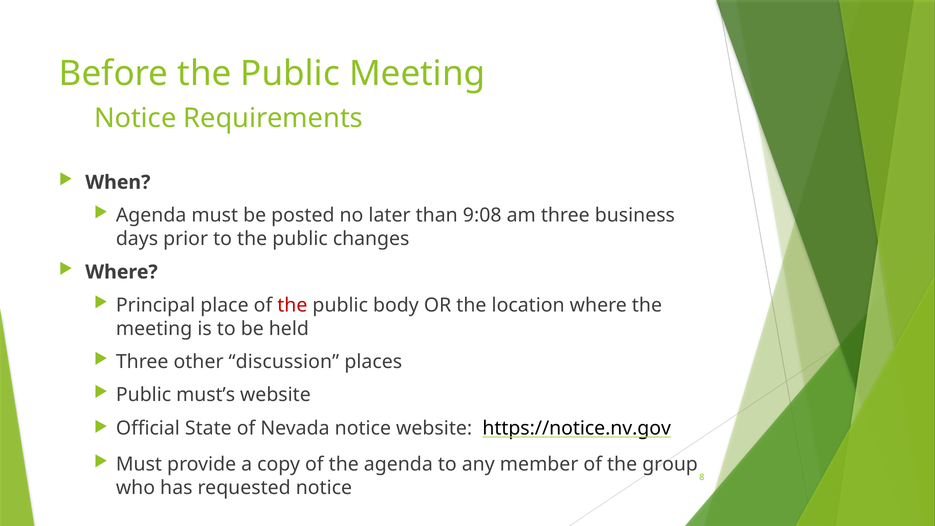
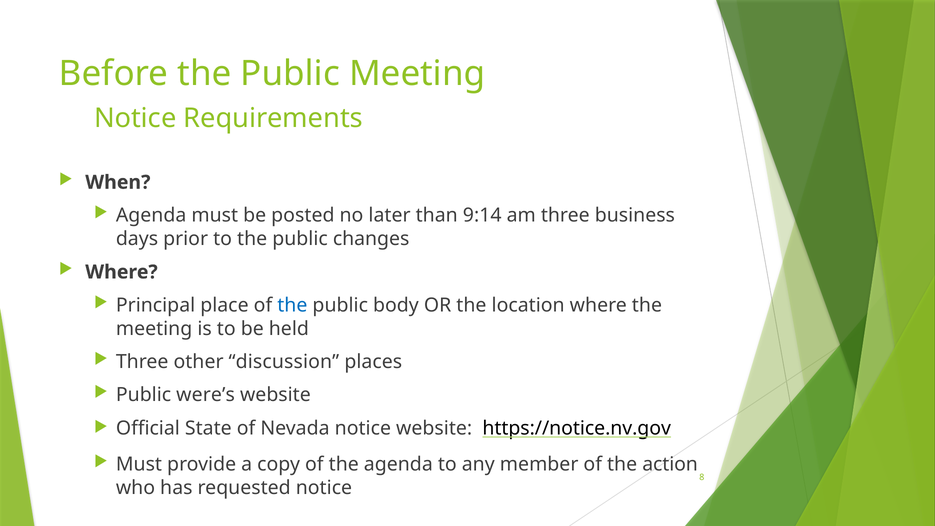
9:08: 9:08 -> 9:14 (482, 215)
the colour: red -> blue (292, 305)
must’s: must’s -> were’s (206, 395)
group: group -> action (670, 464)
